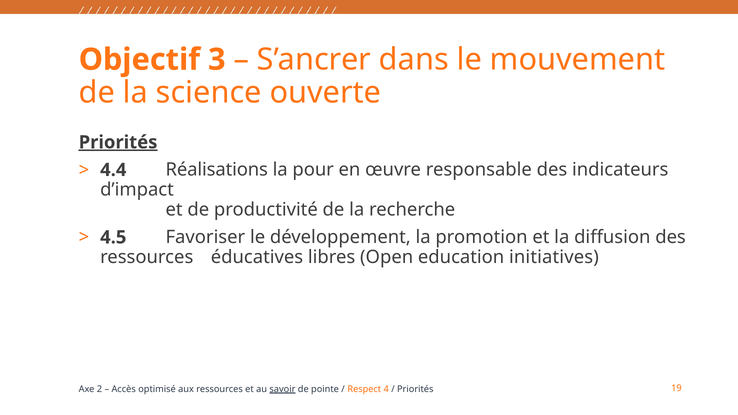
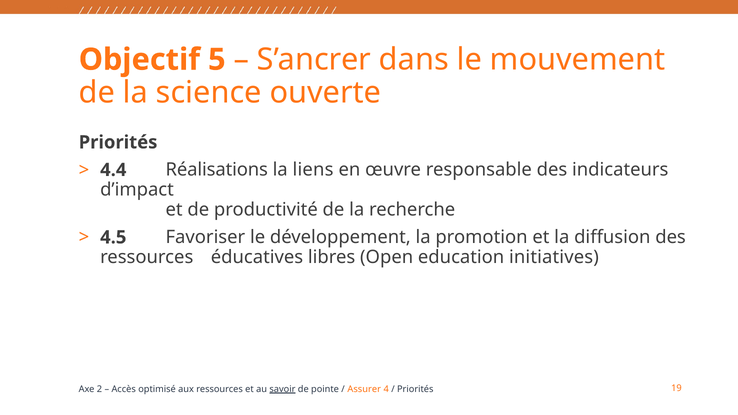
3: 3 -> 5 (217, 60)
Priorités underline: present -> none (118, 142)
pour: pour -> liens (313, 170)
Respect: Respect -> Assurer (364, 389)
